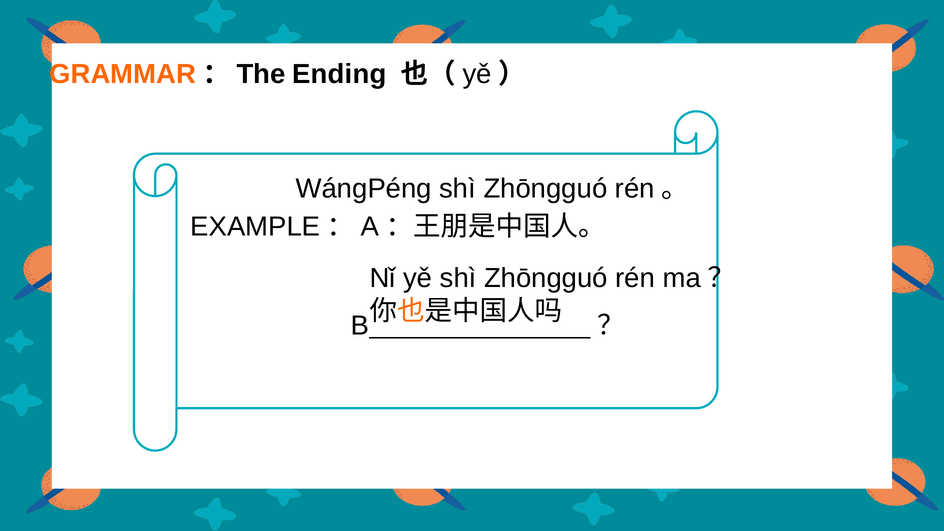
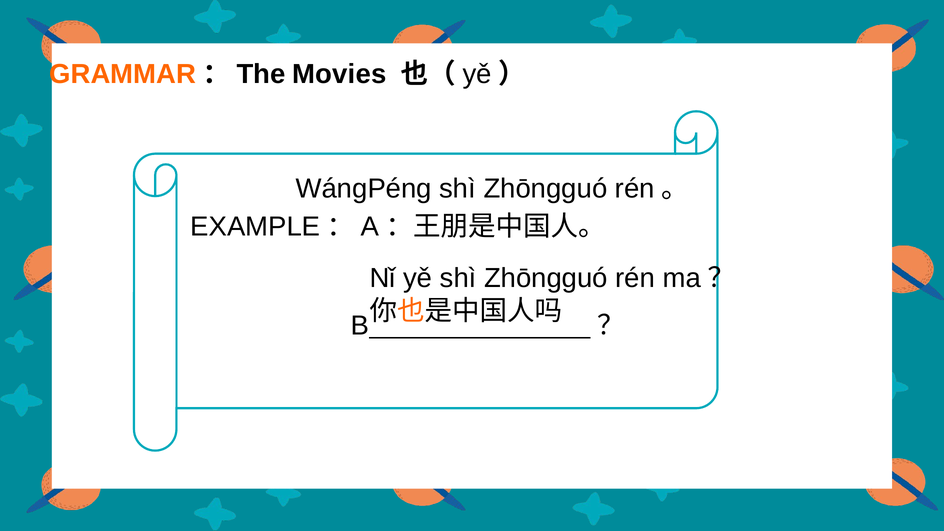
Ending: Ending -> Movies (339, 74)
